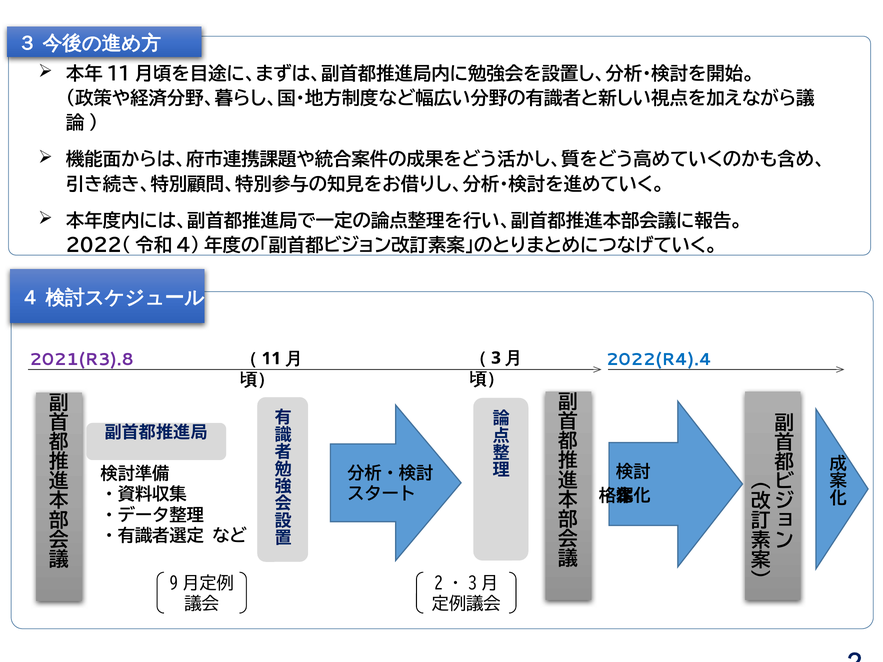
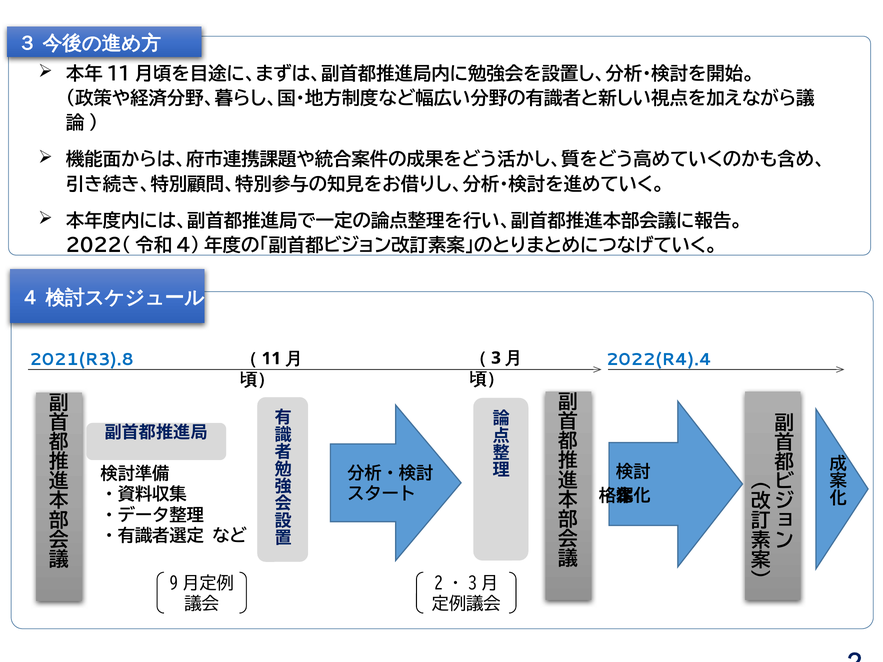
2021(R3).8 colour: purple -> blue (82, 360)
